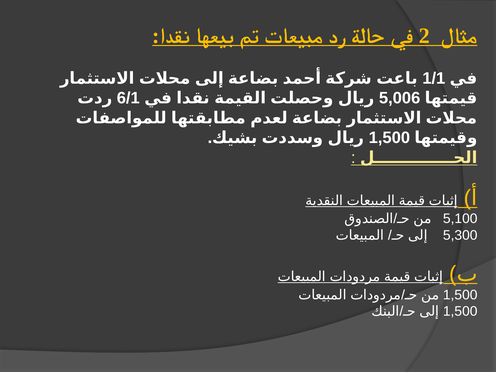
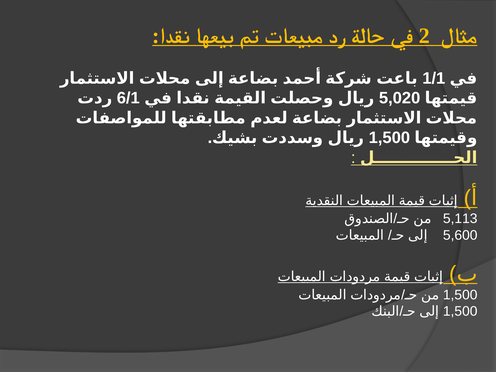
5,006: 5,006 -> 5,020 (400, 98)
5,100: 5,100 -> 5,113 (460, 219)
5,300: 5,300 -> 5,600 (460, 235)
